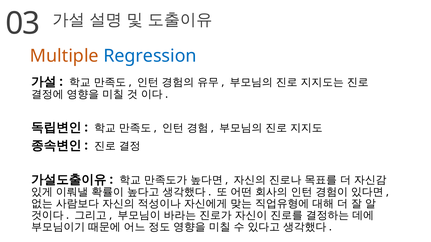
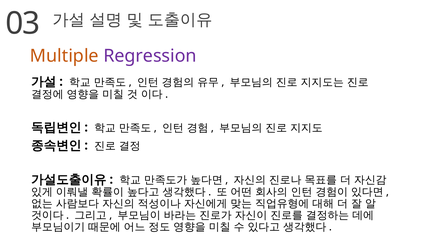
Regression colour: blue -> purple (150, 56)
